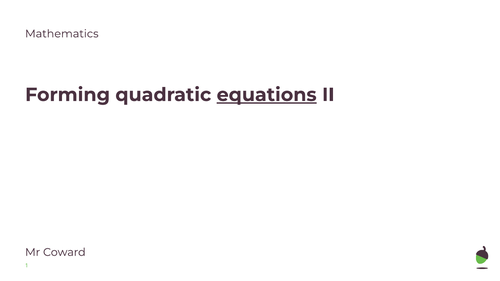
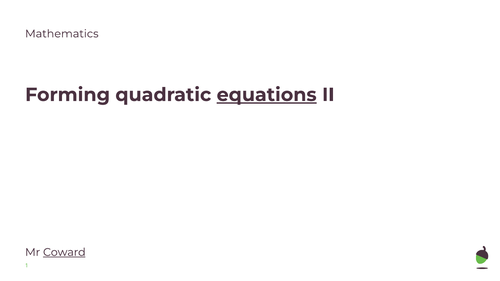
Coward underline: none -> present (64, 252)
